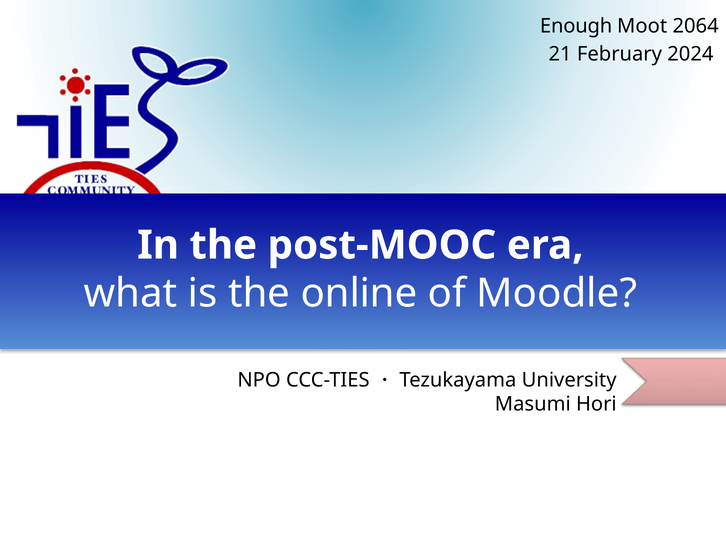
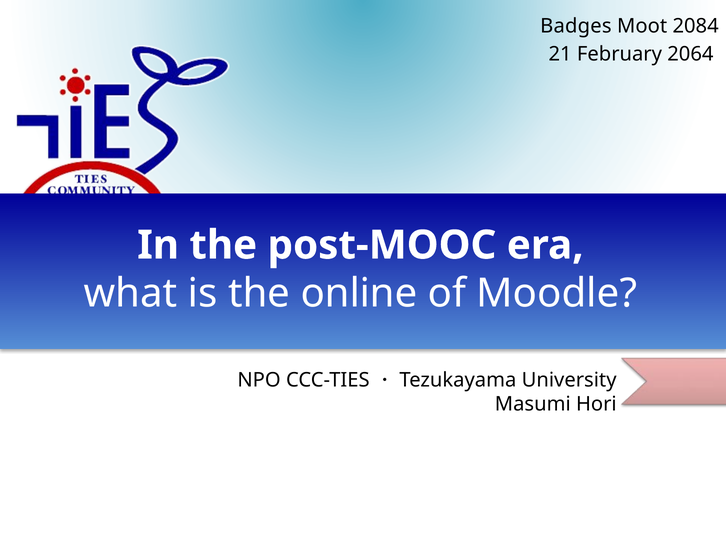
Enough: Enough -> Badges (576, 26)
2064: 2064 -> 2084 (696, 26)
2024: 2024 -> 2064 (690, 54)
